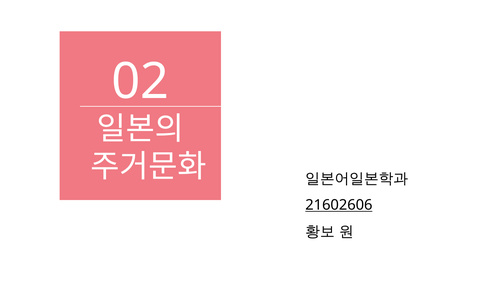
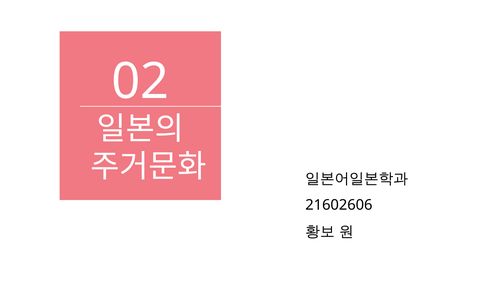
21602606 underline: present -> none (339, 205)
